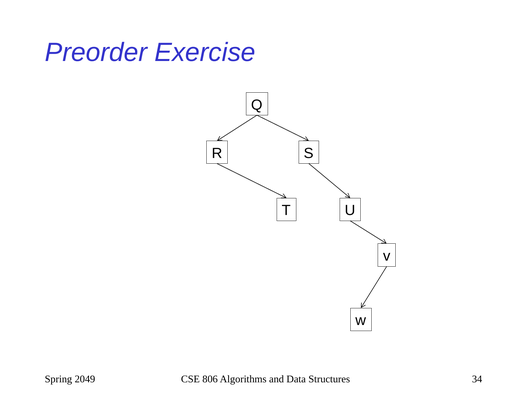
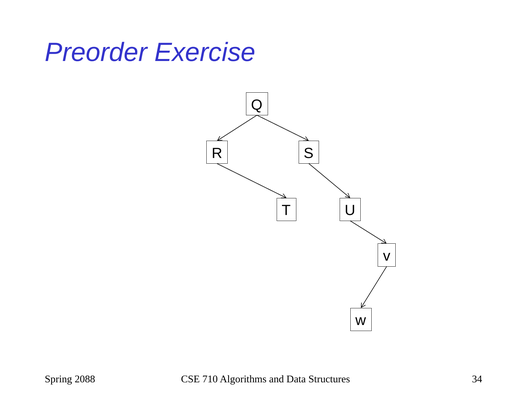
2049: 2049 -> 2088 (85, 378)
806: 806 -> 710 (210, 378)
